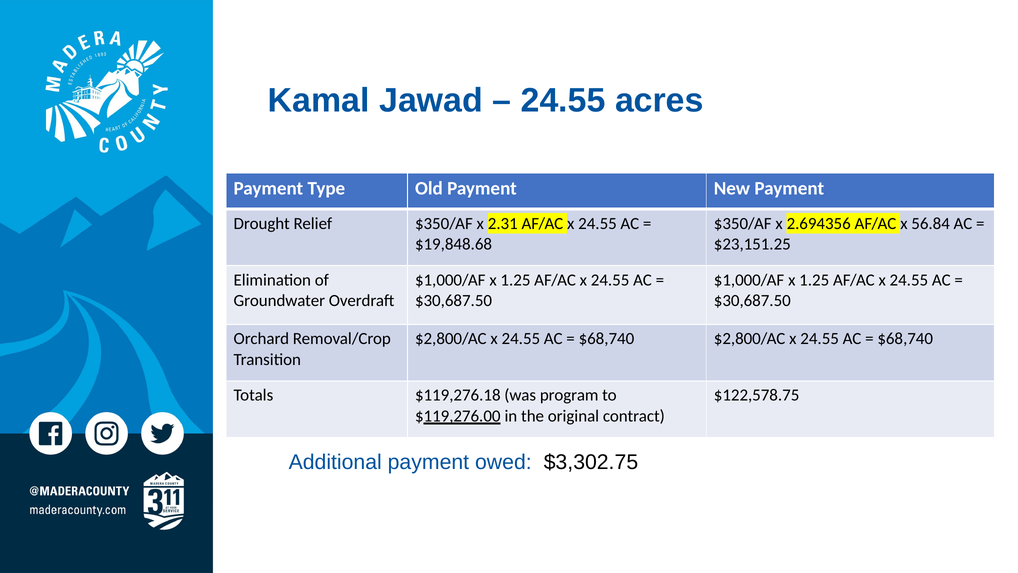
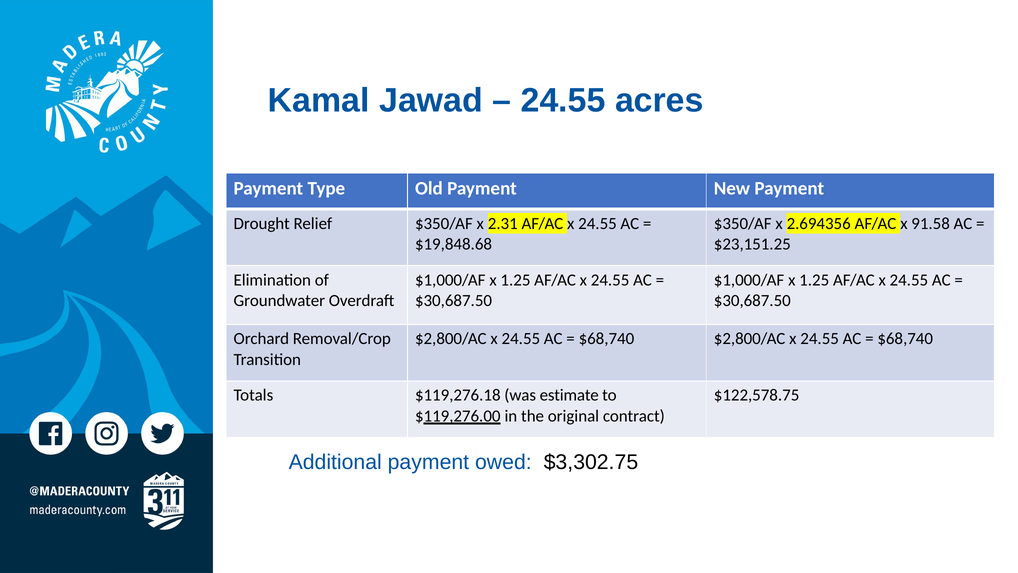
56.84: 56.84 -> 91.58 (931, 223)
program: program -> estimate (569, 395)
